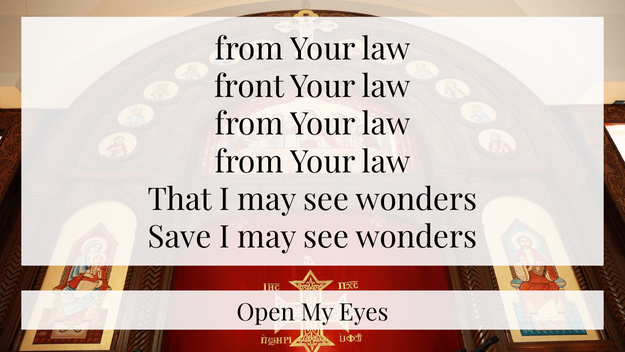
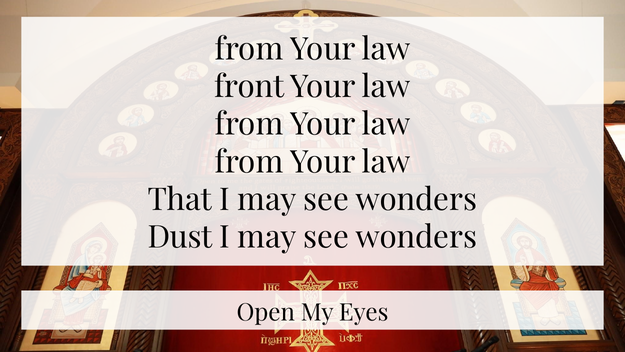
Save: Save -> Dust (180, 237)
